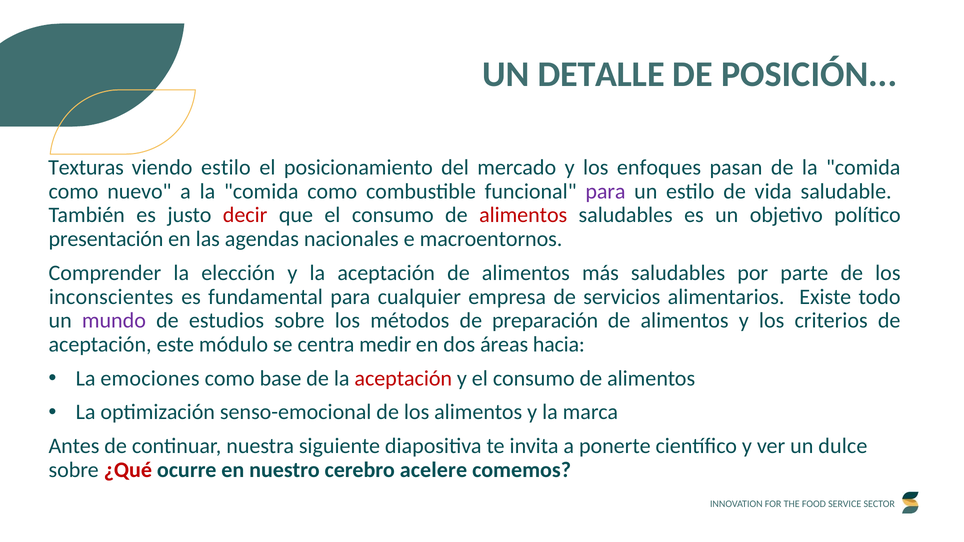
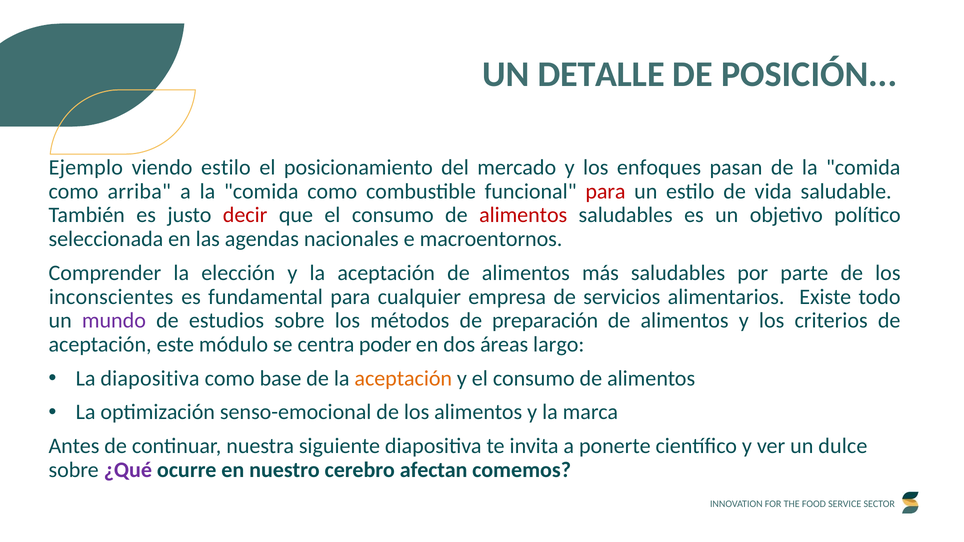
Texturas: Texturas -> Ejemplo (86, 168)
nuevo: nuevo -> arriba (139, 191)
para colour: purple -> red (605, 191)
presentación: presentación -> seleccionada (106, 239)
medir: medir -> poder (385, 345)
hacia: hacia -> largo (559, 345)
La emociones: emociones -> diapositiva (150, 378)
aceptación colour: red -> orange (403, 378)
¿Qué colour: red -> purple (128, 470)
acelere: acelere -> afectan (434, 470)
